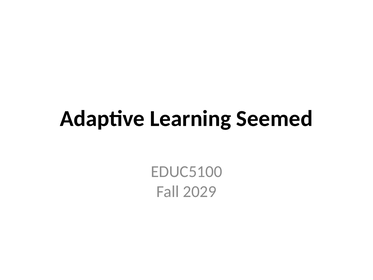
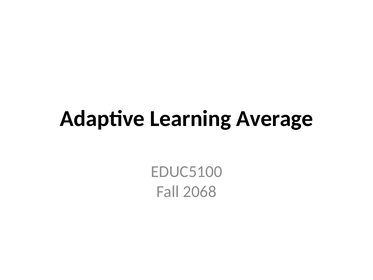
Seemed: Seemed -> Average (275, 118)
2029: 2029 -> 2068 (200, 191)
